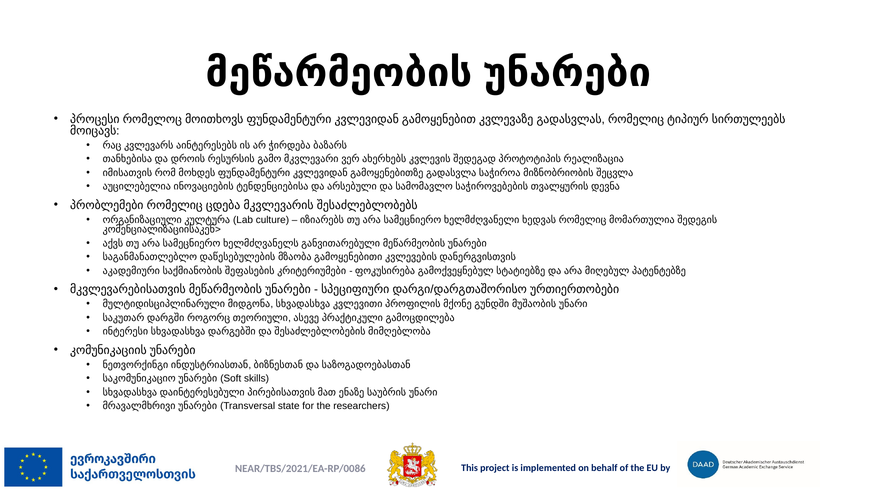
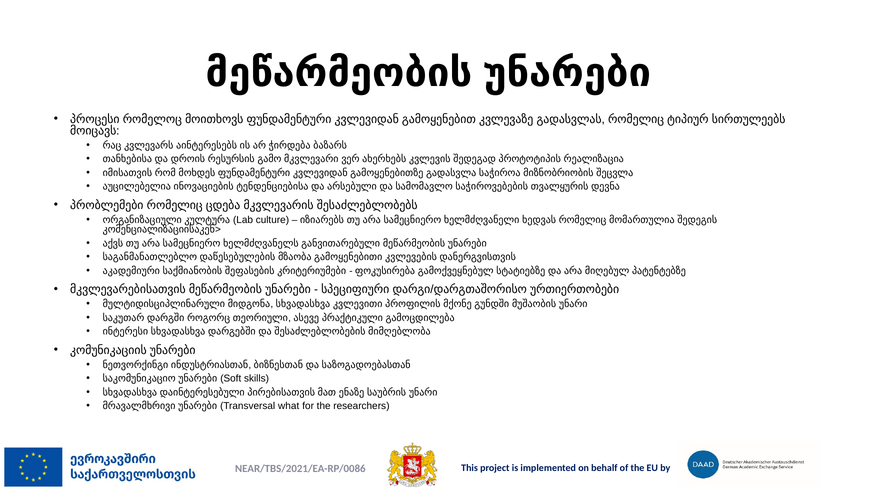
state: state -> what (289, 406)
